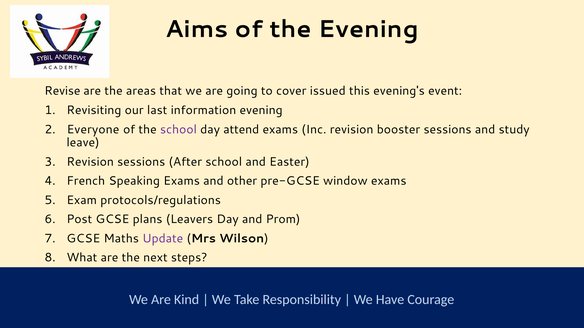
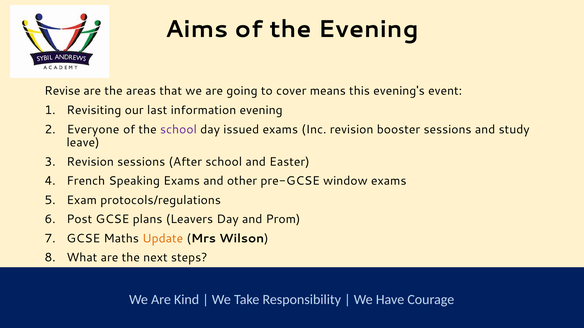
issued: issued -> means (328, 91)
attend: attend -> issued (241, 130)
Update colour: purple -> orange (163, 239)
